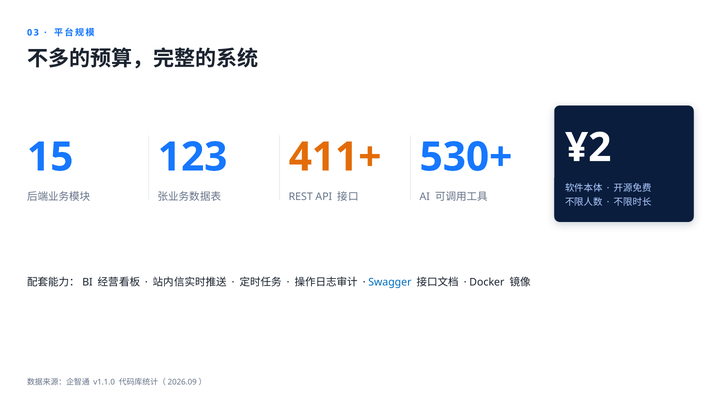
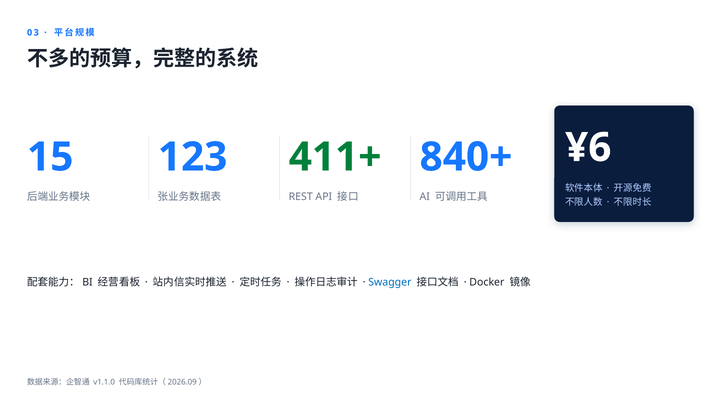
¥2: ¥2 -> ¥6 (588, 147)
411+ colour: orange -> green (335, 157)
530+: 530+ -> 840+ (466, 157)
